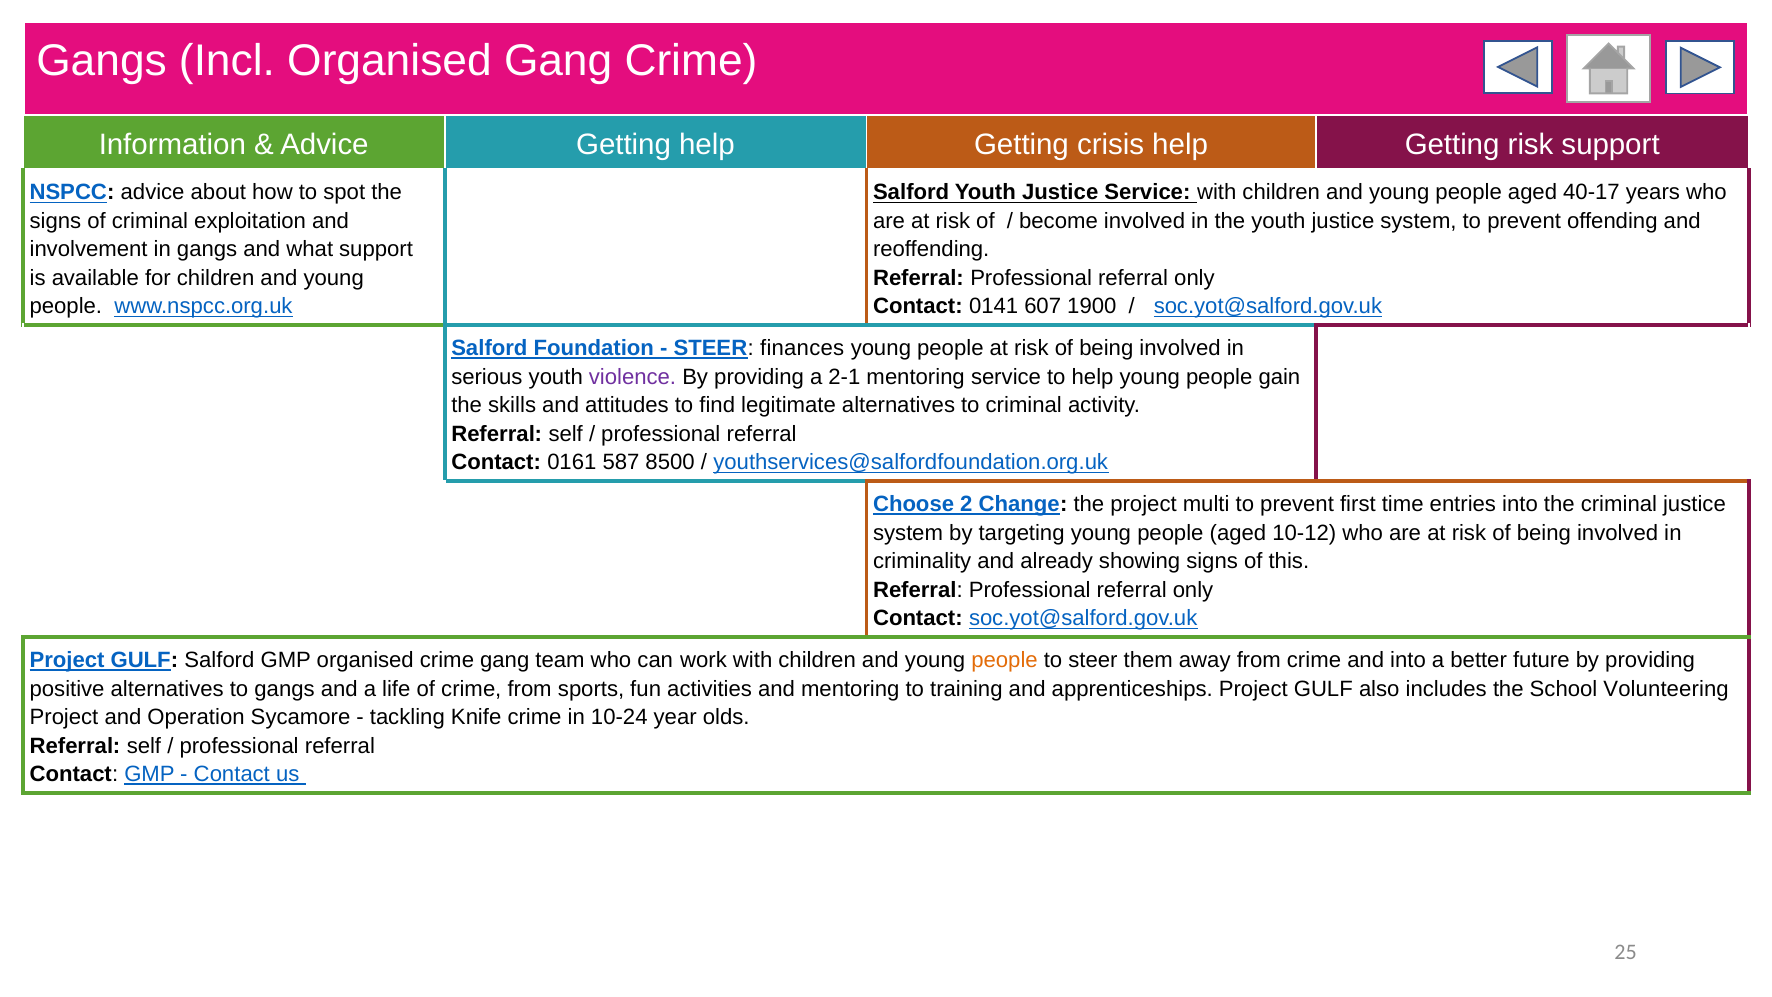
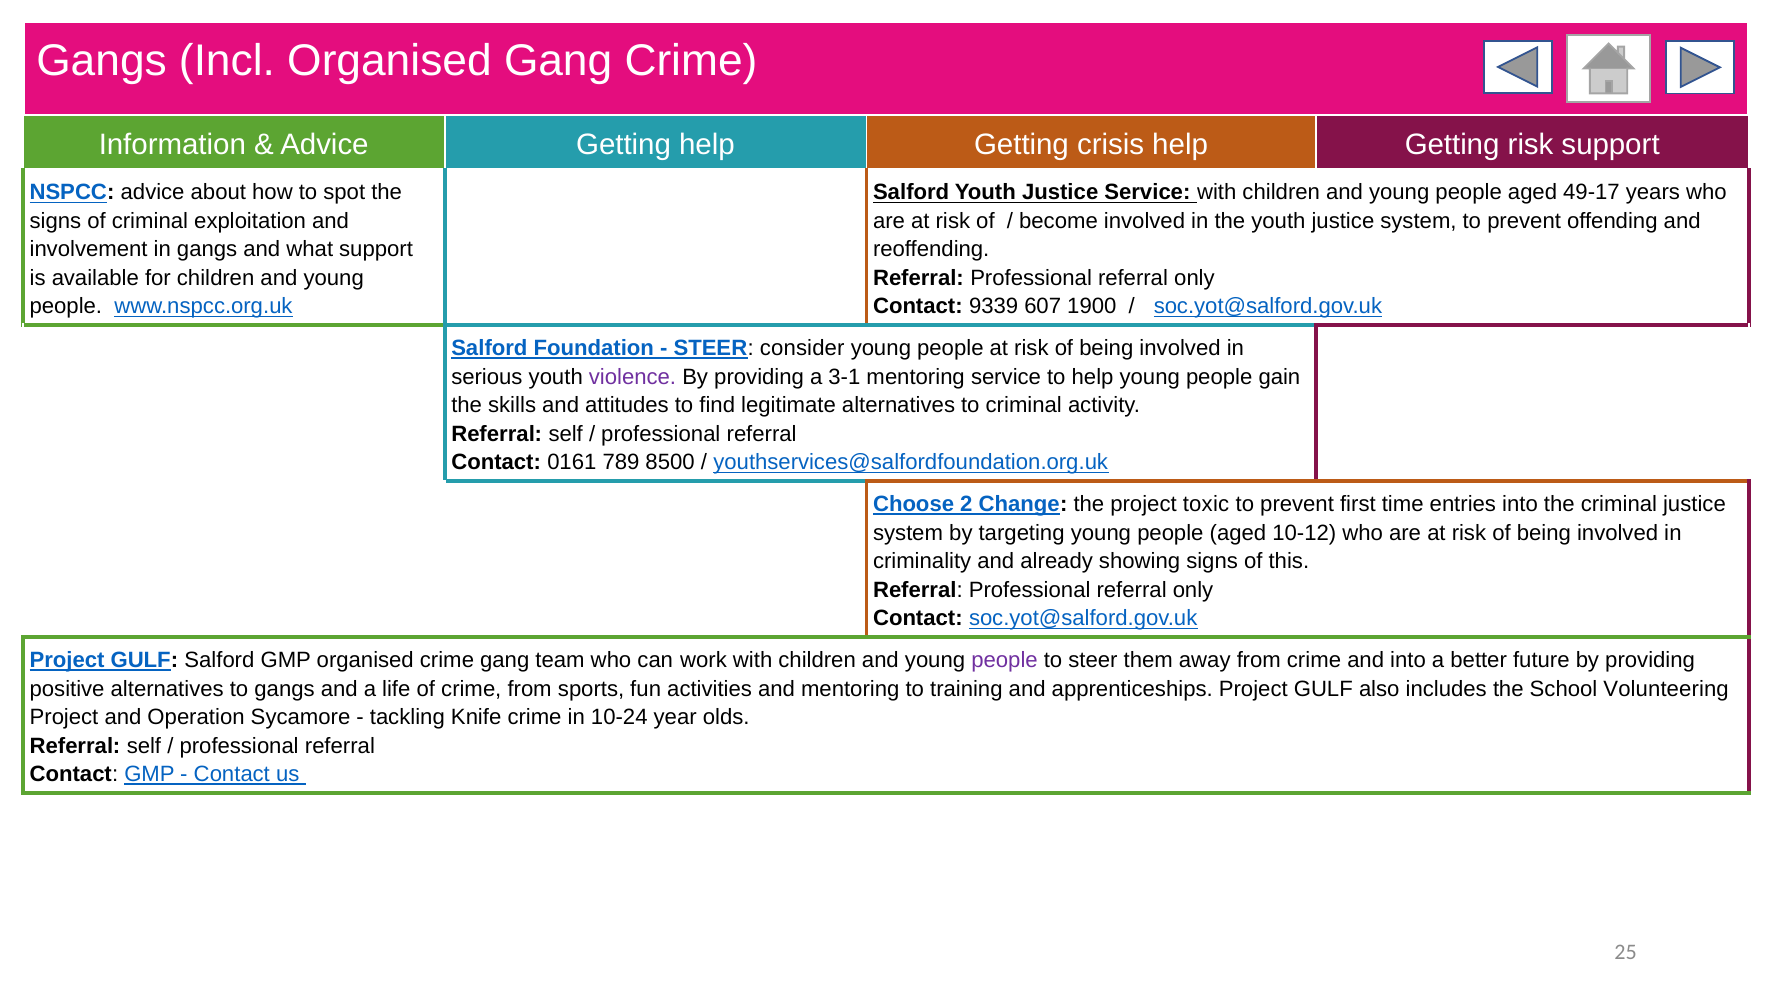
40-17: 40-17 -> 49-17 (1591, 192)
0141: 0141 -> 9339 (994, 306)
finances: finances -> consider (802, 348)
2-1: 2-1 -> 3-1 (844, 377)
587: 587 -> 789 (621, 462)
multi: multi -> toxic (1206, 504)
people colour: orange -> purple (1005, 660)
